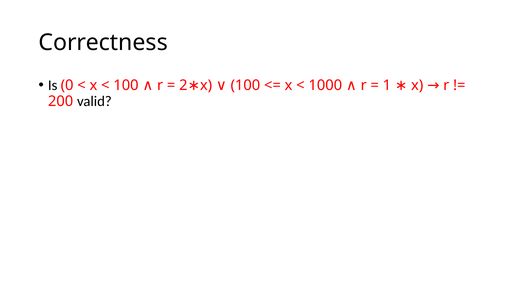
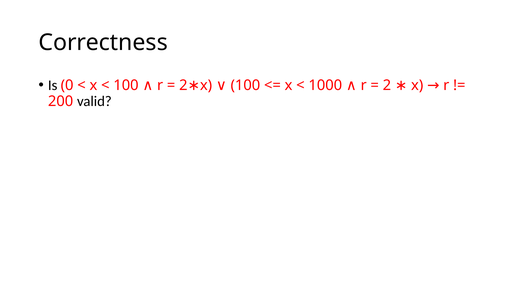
1: 1 -> 2 (387, 85)
